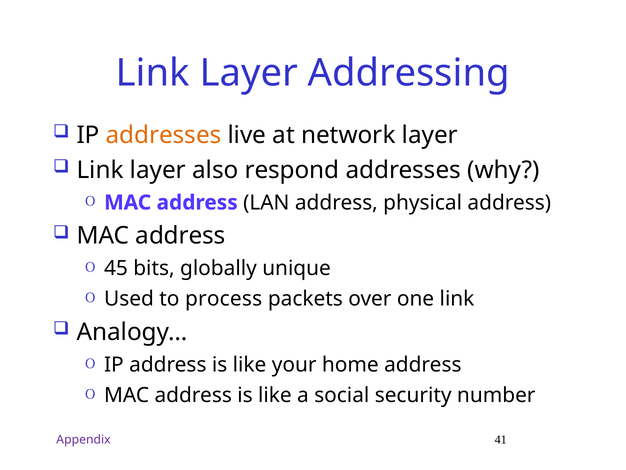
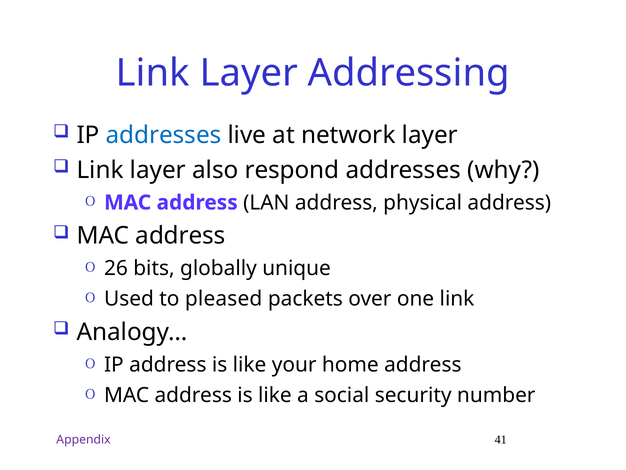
addresses colour: orange -> blue (164, 135)
45: 45 -> 26 (116, 268)
process: process -> pleased (224, 299)
